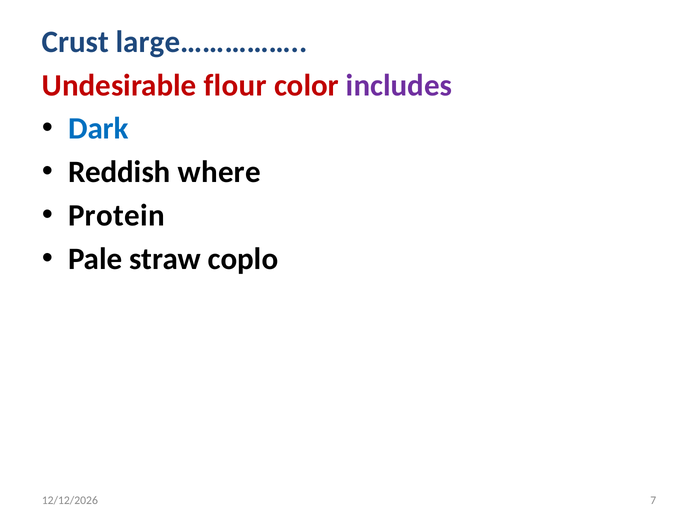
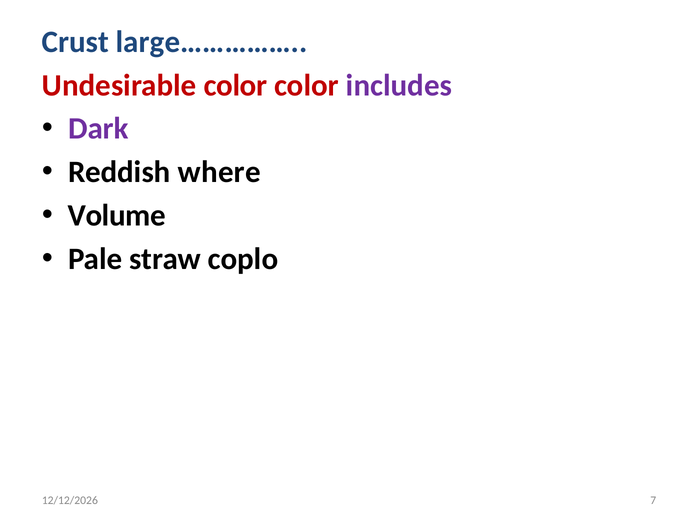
Undesirable flour: flour -> color (235, 85)
Dark colour: blue -> purple (98, 129)
Protein: Protein -> Volume (117, 216)
